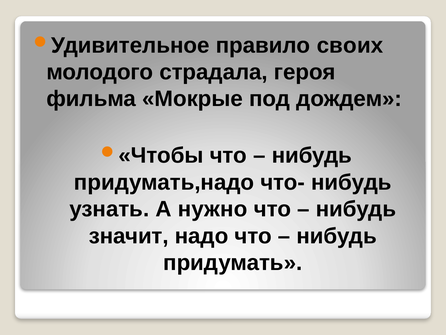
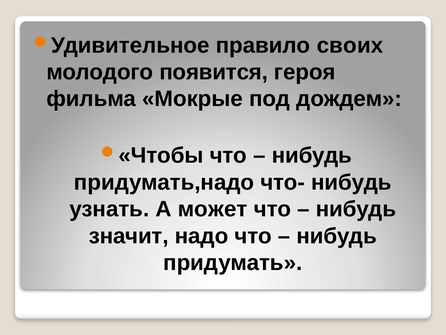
страдала: страдала -> появится (214, 72)
нужно: нужно -> может (213, 209)
